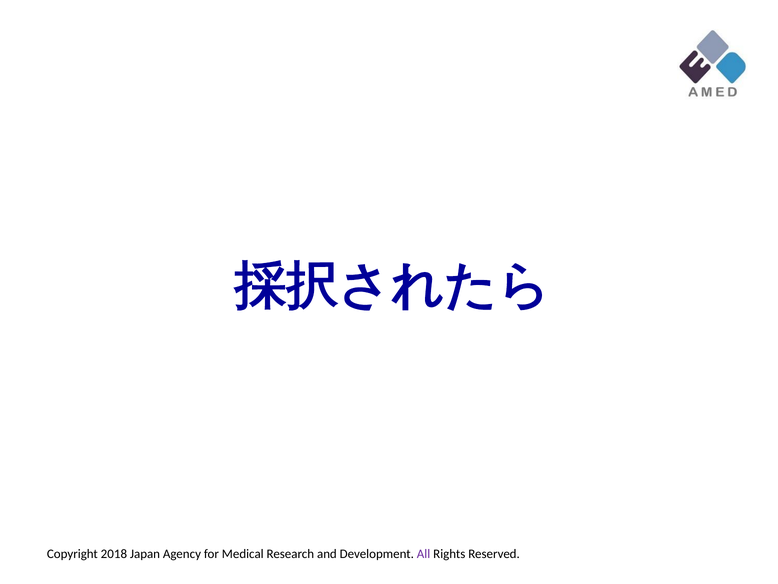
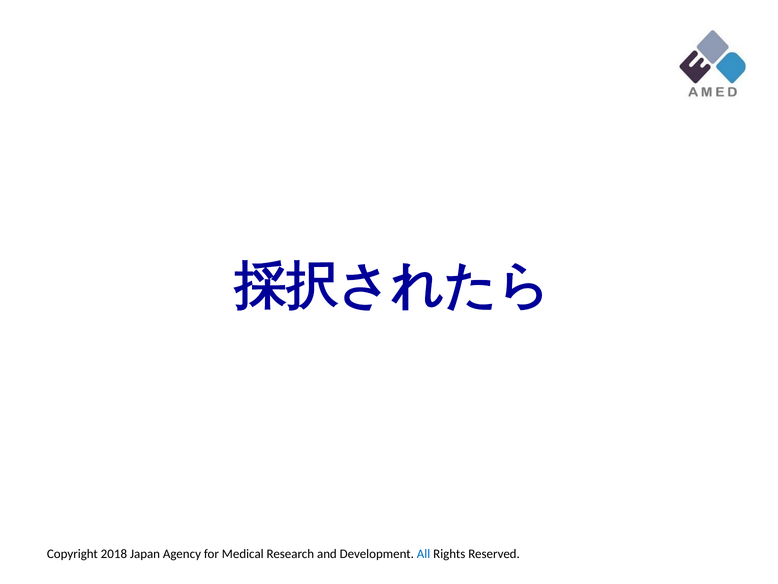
All colour: purple -> blue (424, 553)
